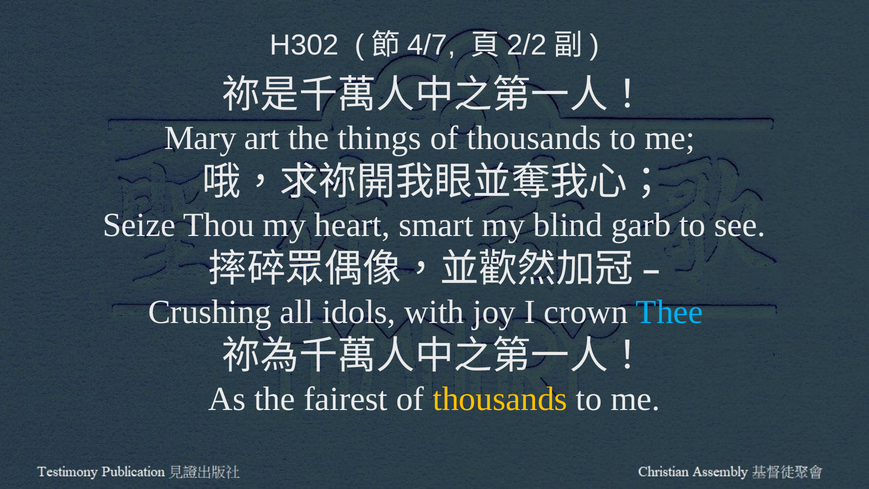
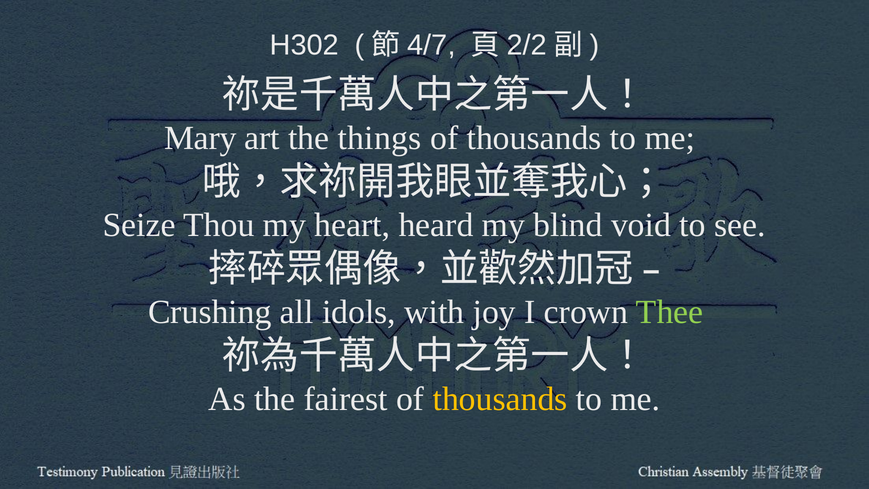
smart: smart -> heard (436, 225)
garb: garb -> void (641, 225)
Thee colour: light blue -> light green (670, 312)
